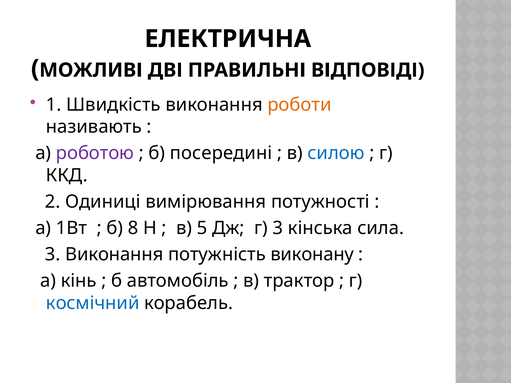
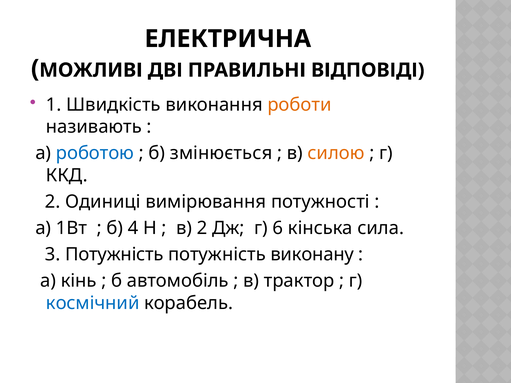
роботою colour: purple -> blue (95, 153)
посередині: посередині -> змінюється (221, 153)
силою colour: blue -> orange (336, 153)
8: 8 -> 4 (133, 228)
в 5: 5 -> 2 (202, 228)
г 3: 3 -> 6 (278, 228)
3 Виконання: Виконання -> Потужність (114, 255)
